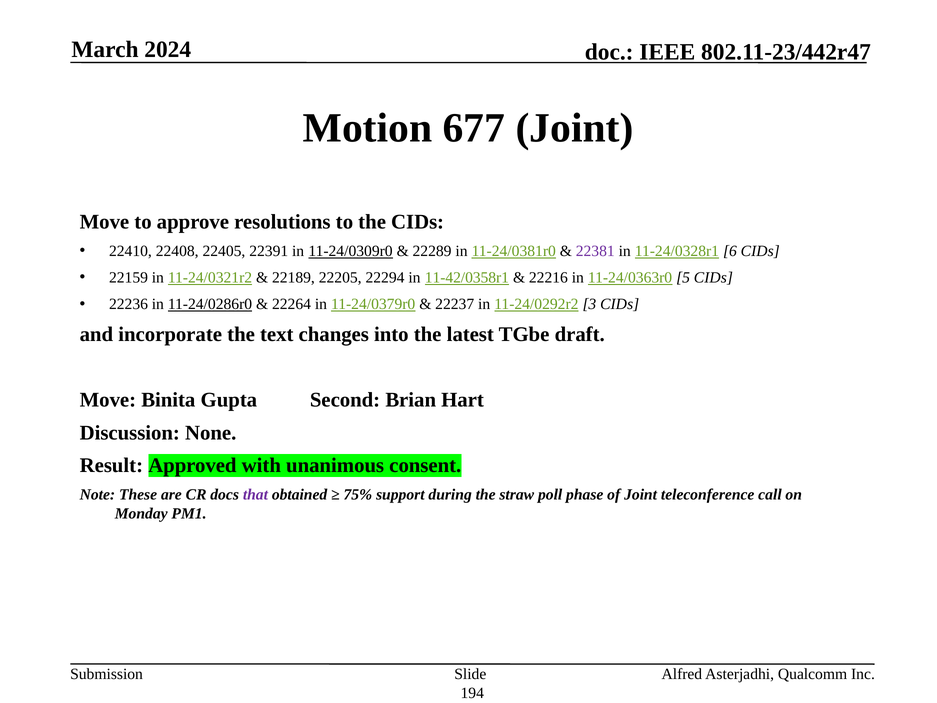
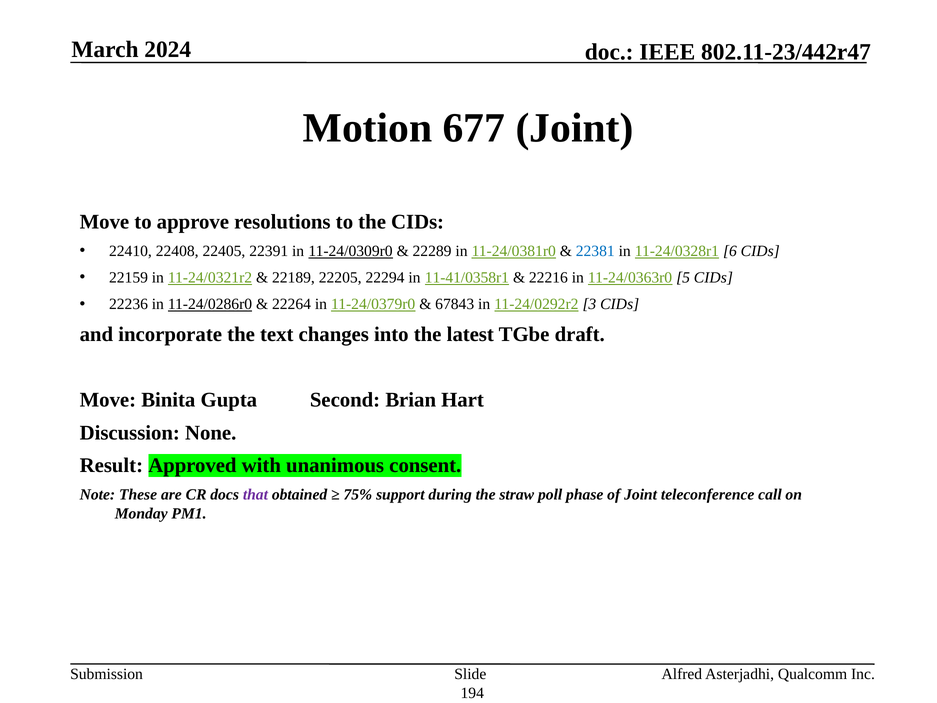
22381 colour: purple -> blue (595, 251)
11-42/0358r1: 11-42/0358r1 -> 11-41/0358r1 (467, 278)
22237: 22237 -> 67843 (455, 304)
